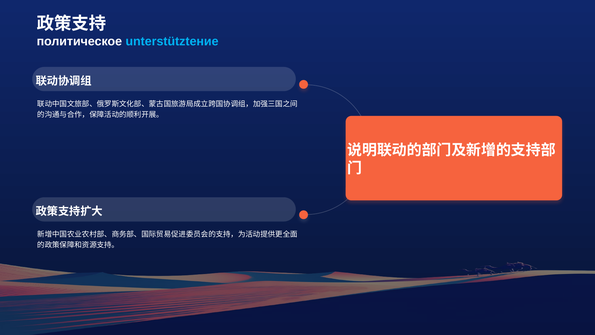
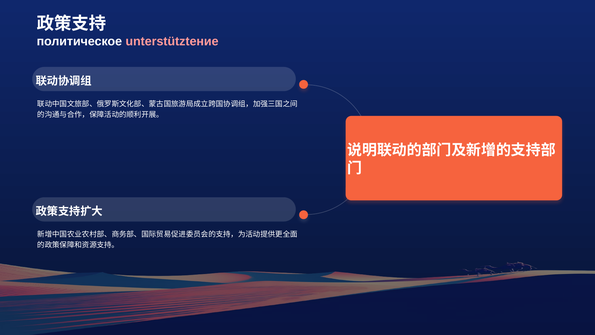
unterstütztение colour: light blue -> pink (172, 41)
